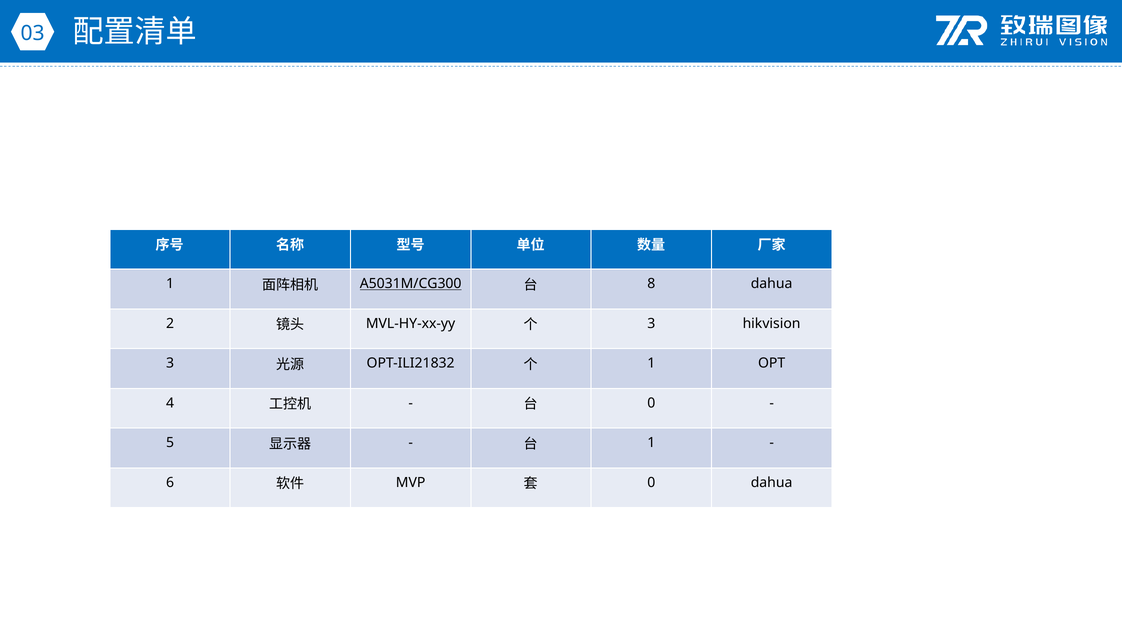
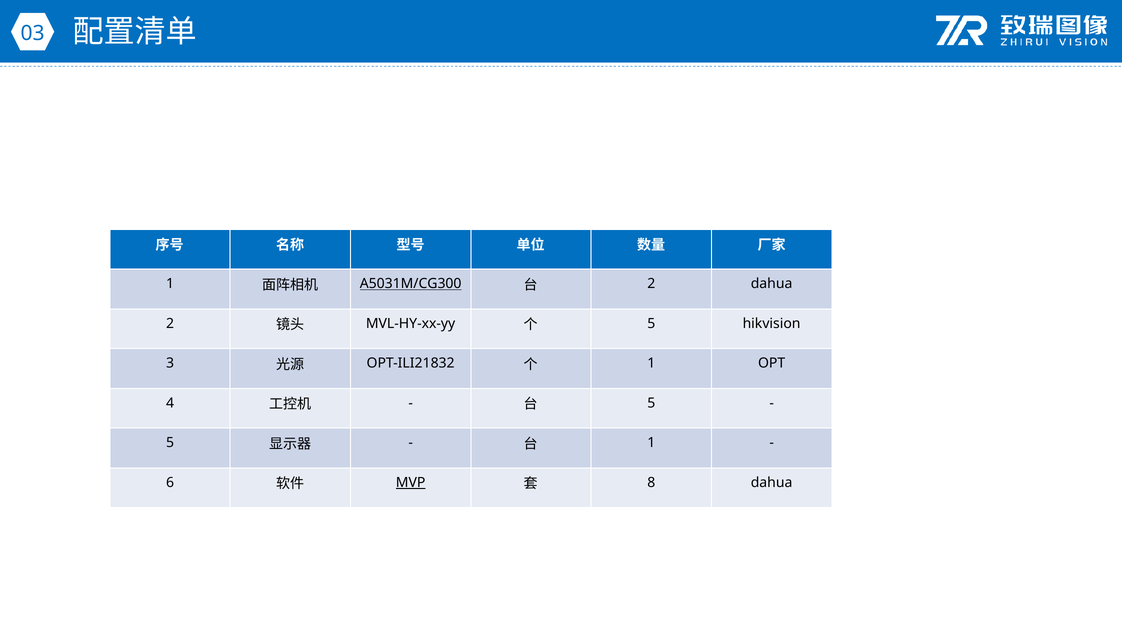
8: 8 -> 2 (651, 284)
3: 3 -> 5 (651, 324)
0: 0 -> 5 (651, 403)
MVP underline: none -> present (411, 483)
0: 0 -> 8 (651, 483)
